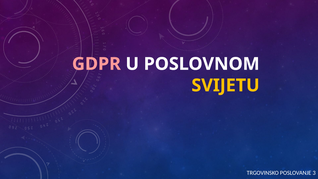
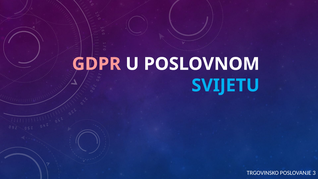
SVIJETU colour: yellow -> light blue (226, 85)
